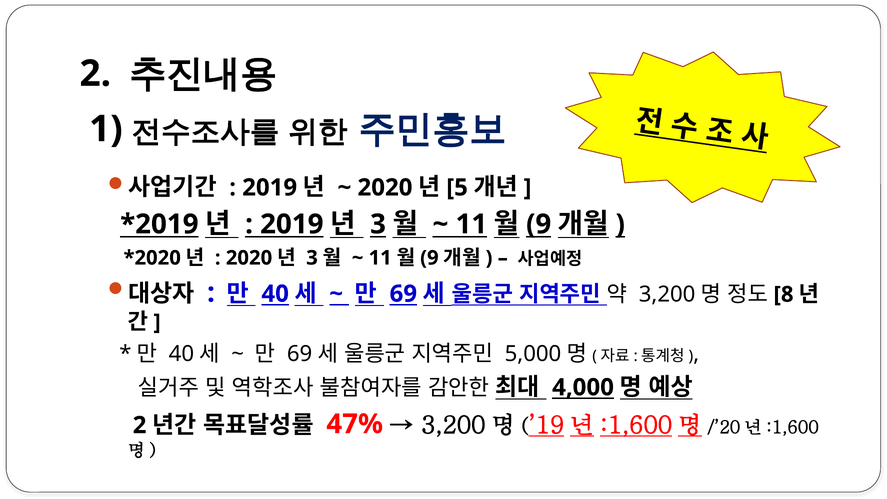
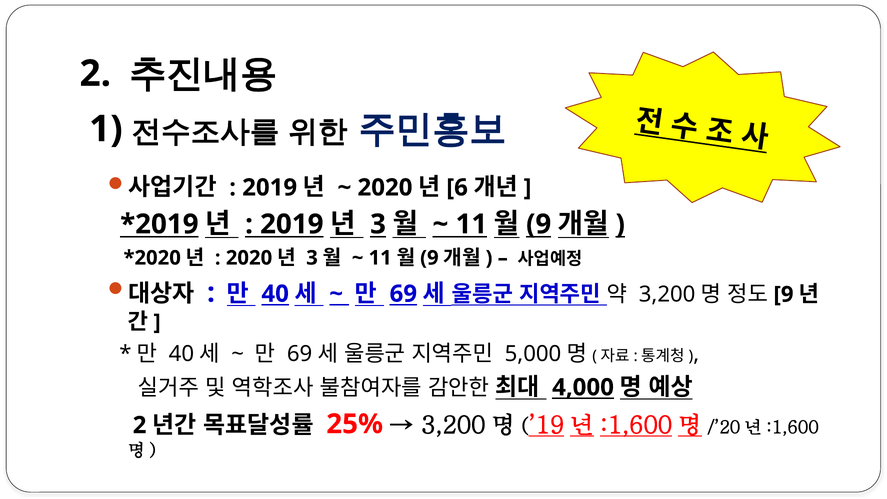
5: 5 -> 6 (457, 188)
8: 8 -> 9 (784, 294)
47%: 47% -> 25% (355, 424)
